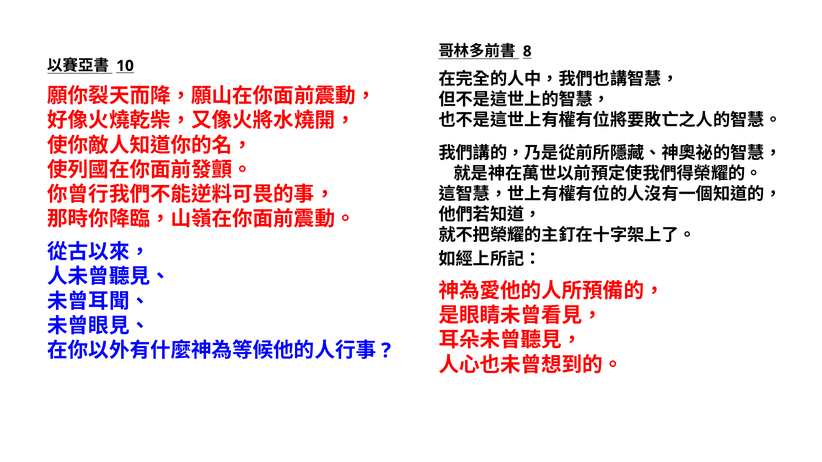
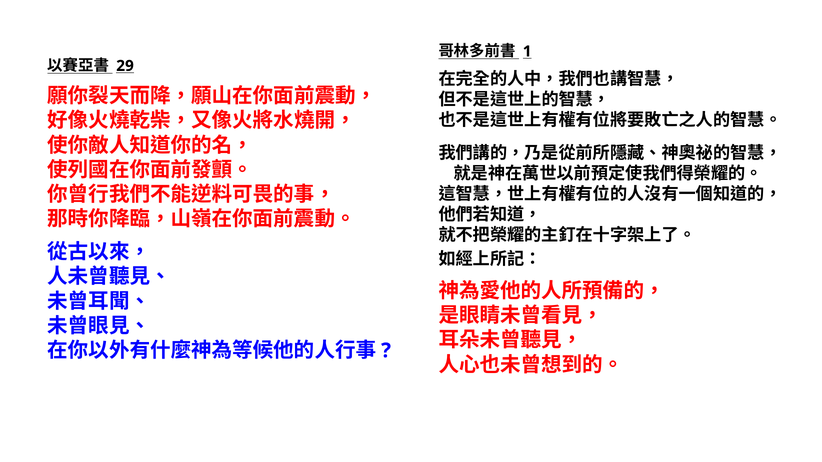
8: 8 -> 1 (527, 51)
10: 10 -> 29 (125, 66)
